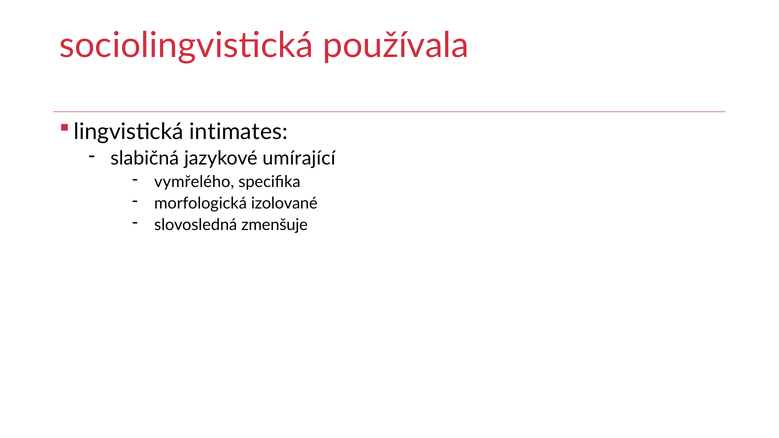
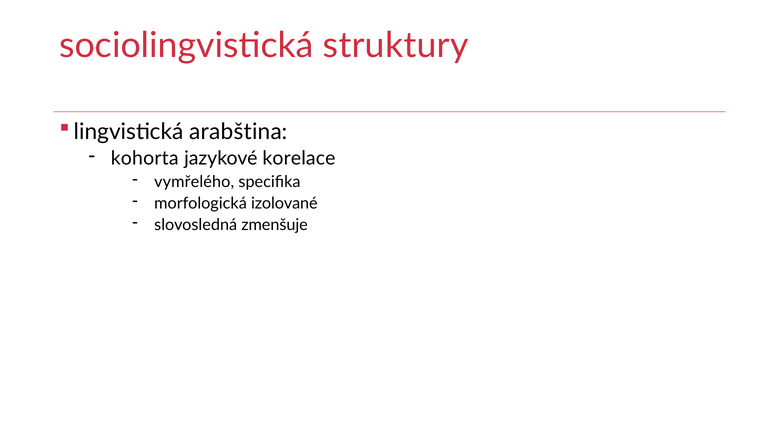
používala: používala -> struktury (396, 45)
intimates: intimates -> arabština (239, 132)
slabičná: slabičná -> kohorta (145, 159)
umírající: umírající -> korelace (299, 159)
